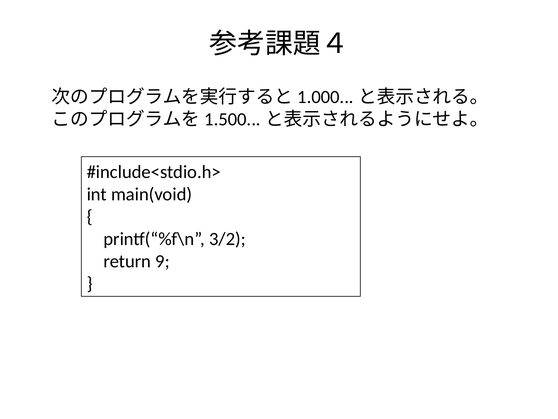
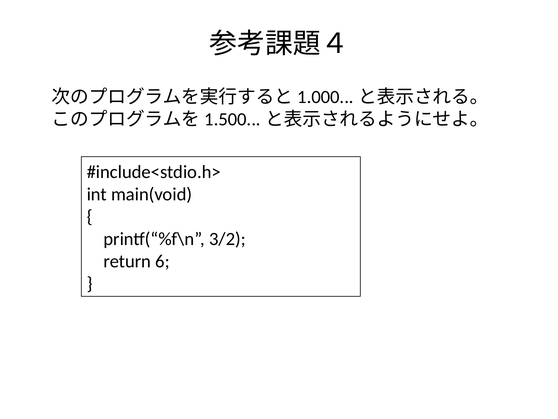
9: 9 -> 6 (162, 261)
